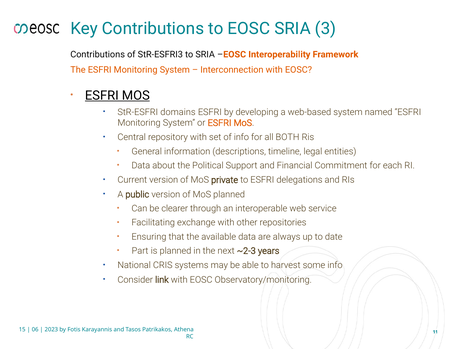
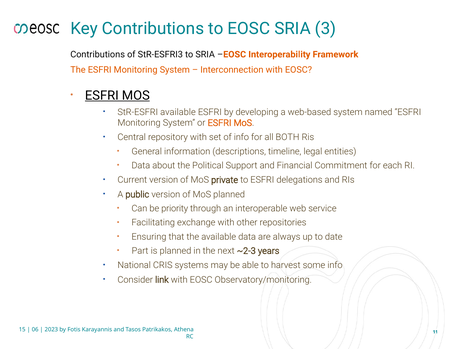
StR-ESFRI domains: domains -> available (178, 112)
clearer: clearer -> priority (175, 209)
